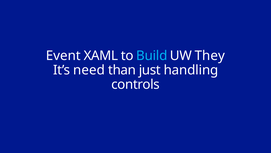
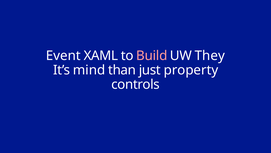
Build colour: light blue -> pink (152, 55)
need: need -> mind (89, 70)
handling: handling -> property (191, 70)
